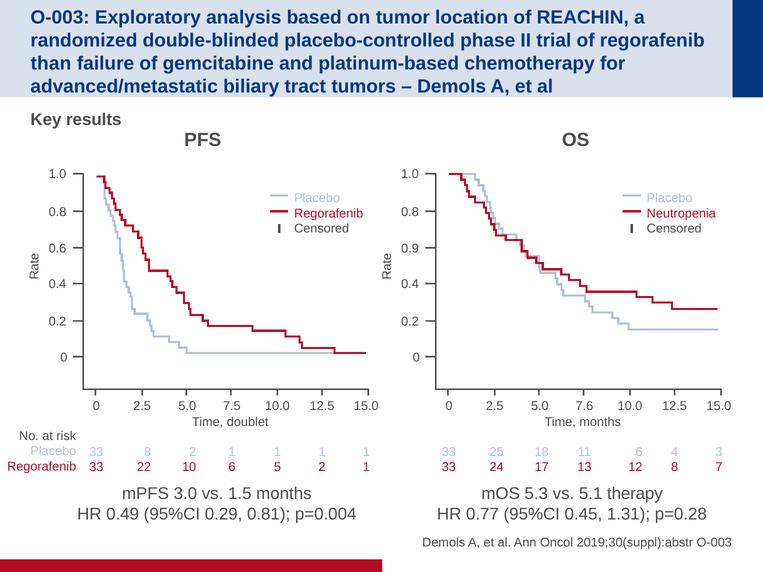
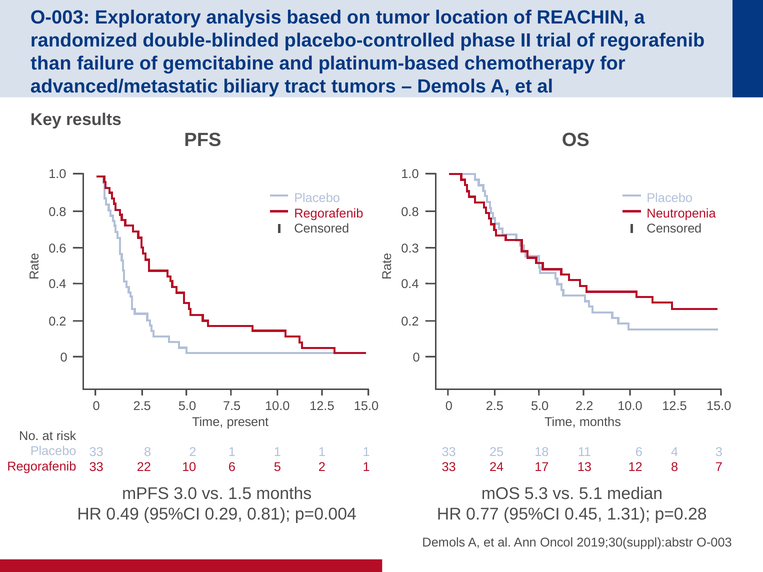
0.9: 0.9 -> 0.3 (410, 249)
7.6: 7.6 -> 2.2 (584, 406)
doublet: doublet -> present (248, 422)
therapy: therapy -> median (635, 494)
